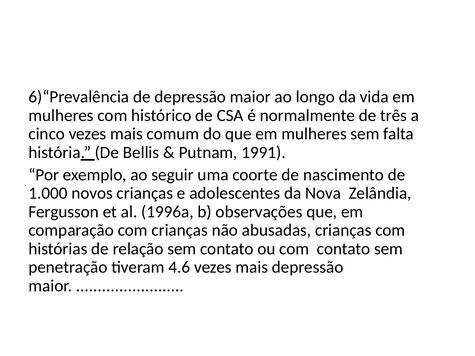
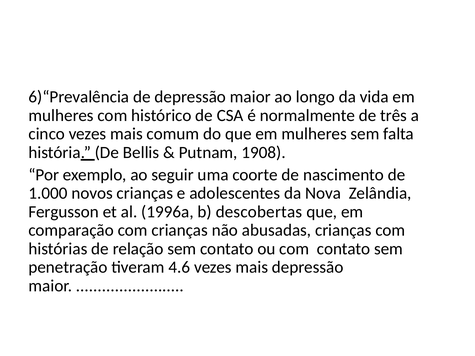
1991: 1991 -> 1908 (264, 153)
observações: observações -> descobertas (259, 212)
